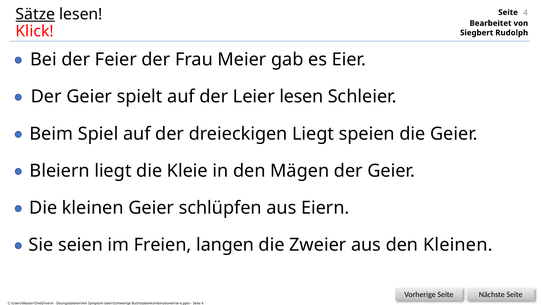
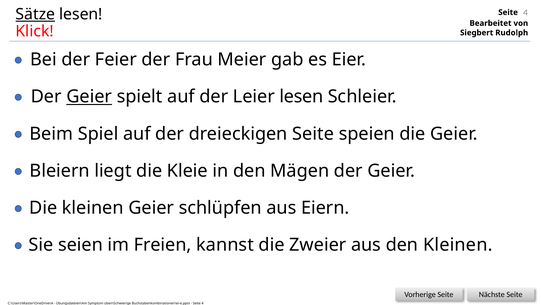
Geier underline: none -> present (89, 97)
dreieckigen Liegt: Liegt -> Seite (313, 134)
langen: langen -> kannst (225, 245)
